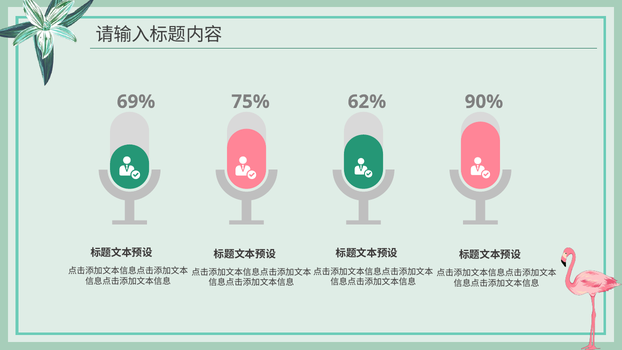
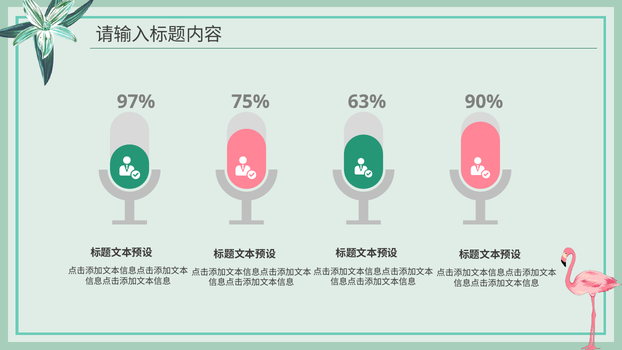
69%: 69% -> 97% (136, 102)
62%: 62% -> 63% (367, 102)
